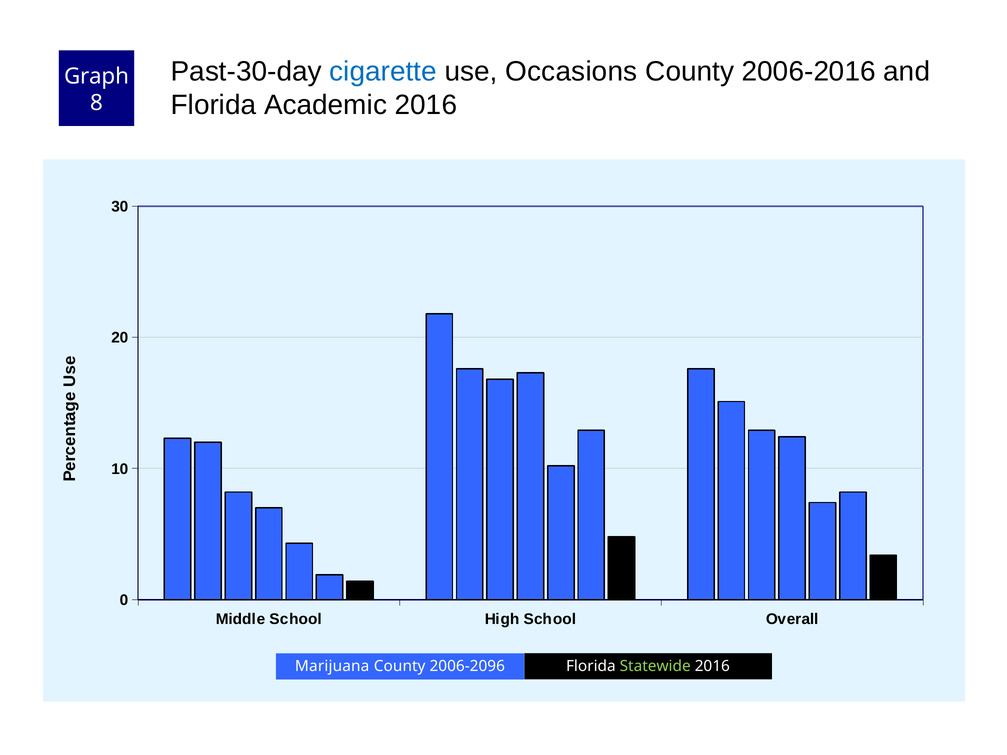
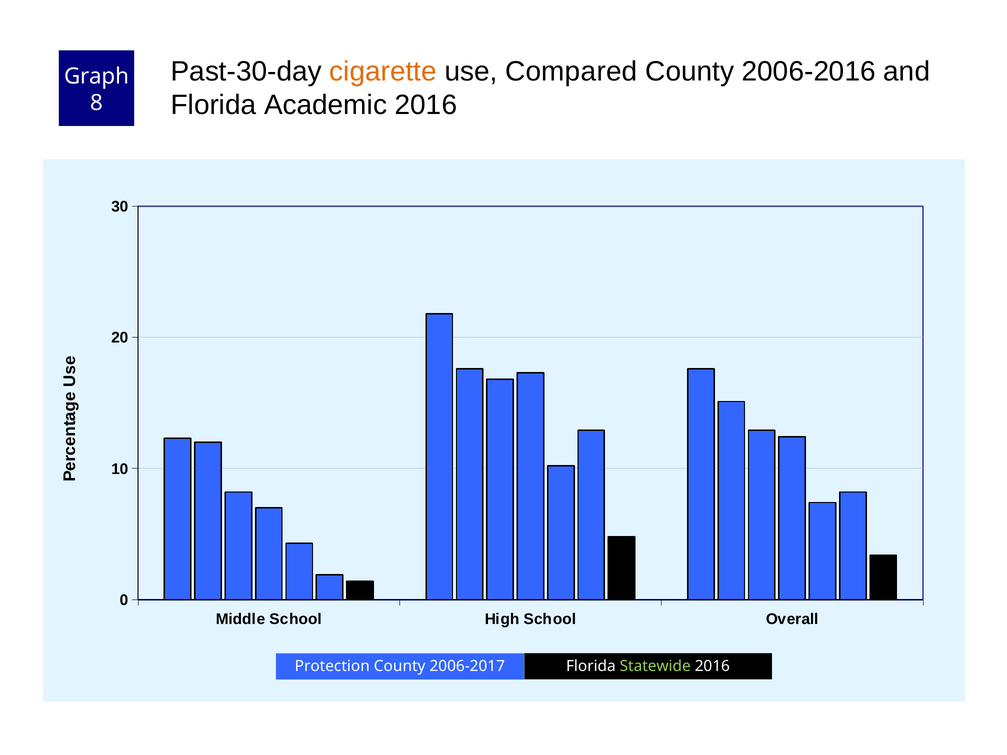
cigarette colour: blue -> orange (383, 72)
Occasions: Occasions -> Compared (571, 72)
Marijuana: Marijuana -> Protection (332, 667)
2006-2096: 2006-2096 -> 2006-2017 (467, 667)
